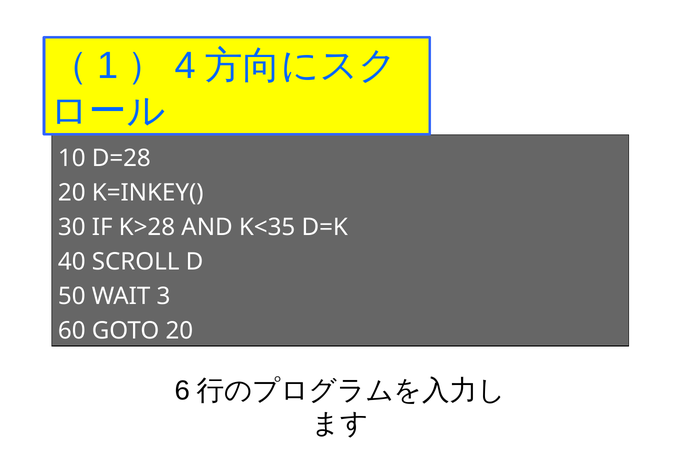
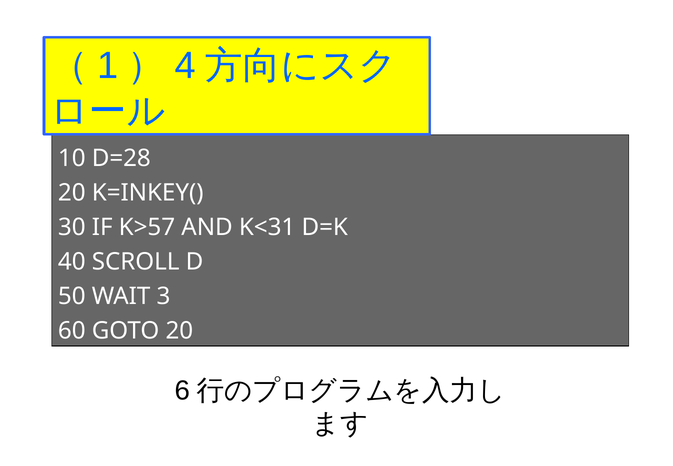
K>28: K>28 -> K>57 (147, 227)
K<35: K<35 -> K<31 (267, 227)
